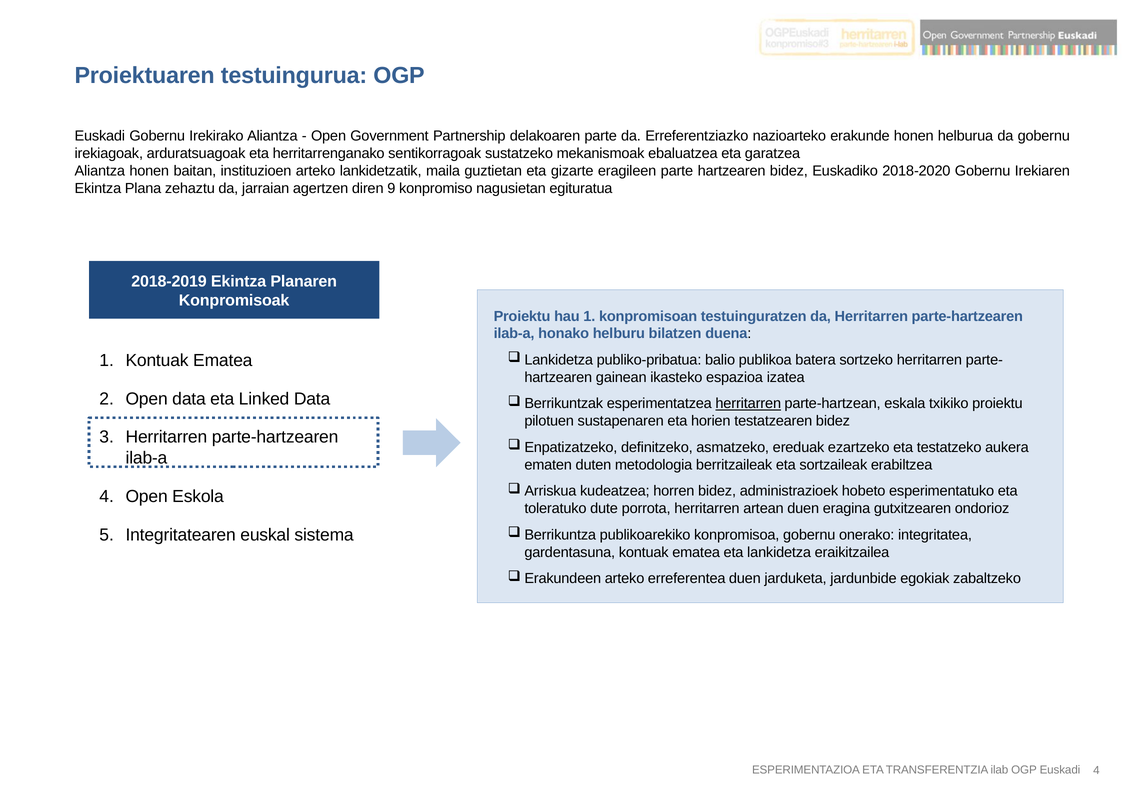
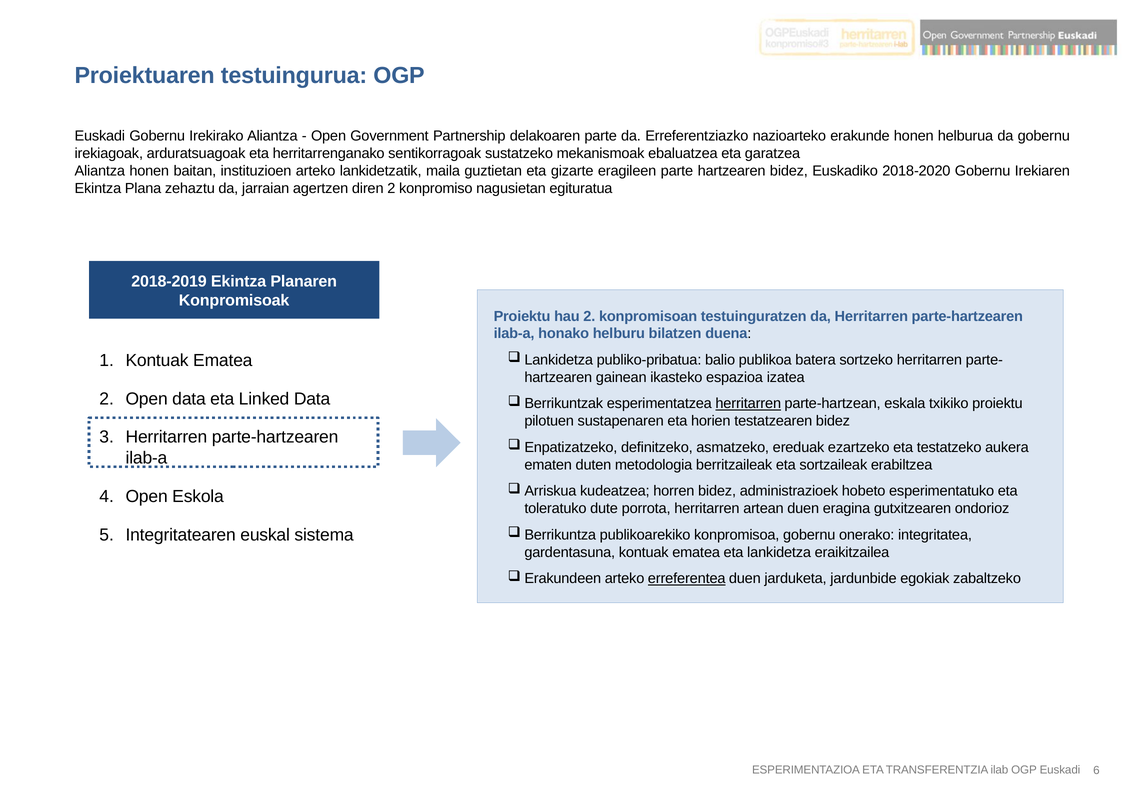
diren 9: 9 -> 2 (391, 188)
hau 1: 1 -> 2 (589, 316)
erreferentea underline: none -> present (687, 579)
Euskadi 4: 4 -> 6 (1096, 771)
